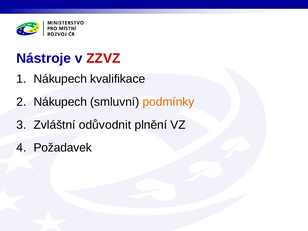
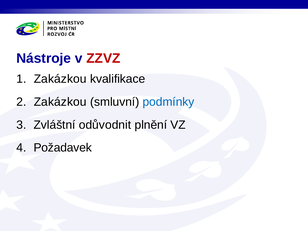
Nákupech: Nákupech -> Zakázkou (60, 79)
Nákupech: Nákupech -> Zakázkou (60, 102)
podmínky colour: orange -> blue (168, 102)
